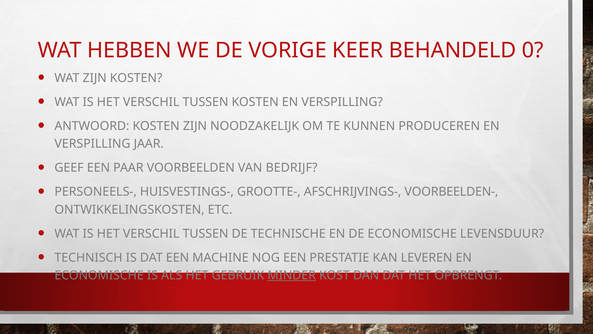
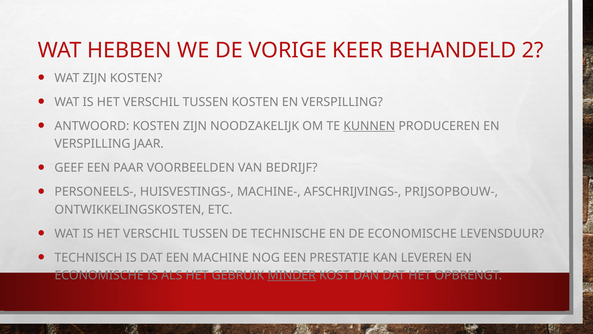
0: 0 -> 2 (533, 50)
KUNNEN underline: none -> present (369, 126)
GROOTTE-: GROOTTE- -> MACHINE- (269, 192)
VOORBEELDEN-: VOORBEELDEN- -> PRIJSOPBOUW- (451, 192)
